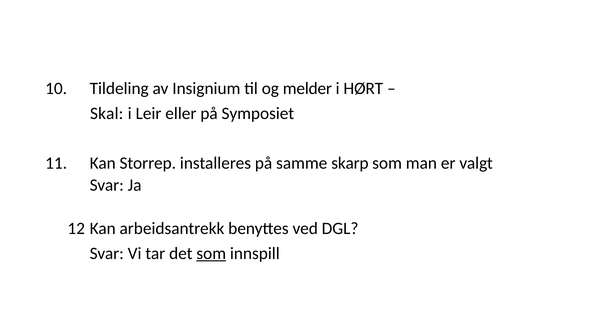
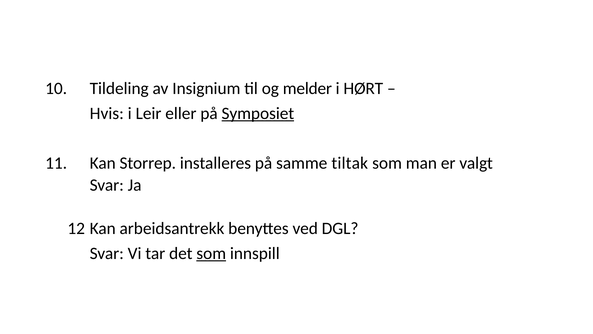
Skal: Skal -> Hvis (107, 113)
Symposiet underline: none -> present (258, 113)
skarp: skarp -> tiltak (350, 163)
